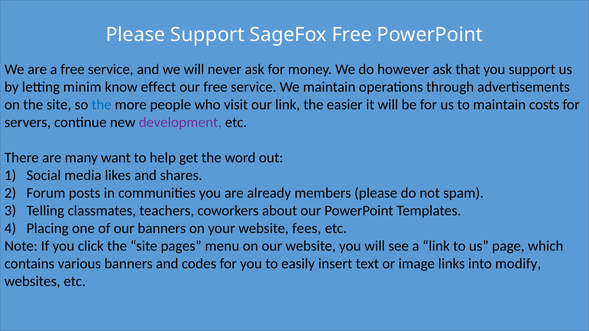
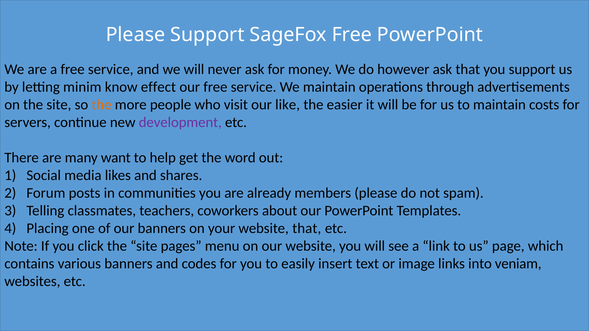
the colour: blue -> orange (102, 105)
our link: link -> like (288, 105)
website fees: fees -> that (307, 229)
modify: modify -> veniam (518, 264)
